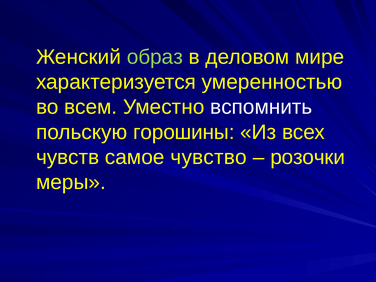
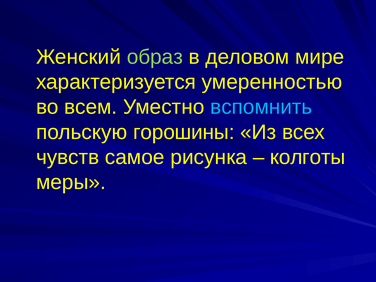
вспомнить colour: white -> light blue (261, 107)
чувство: чувство -> рисунка (209, 157)
розочки: розочки -> колготы (308, 157)
